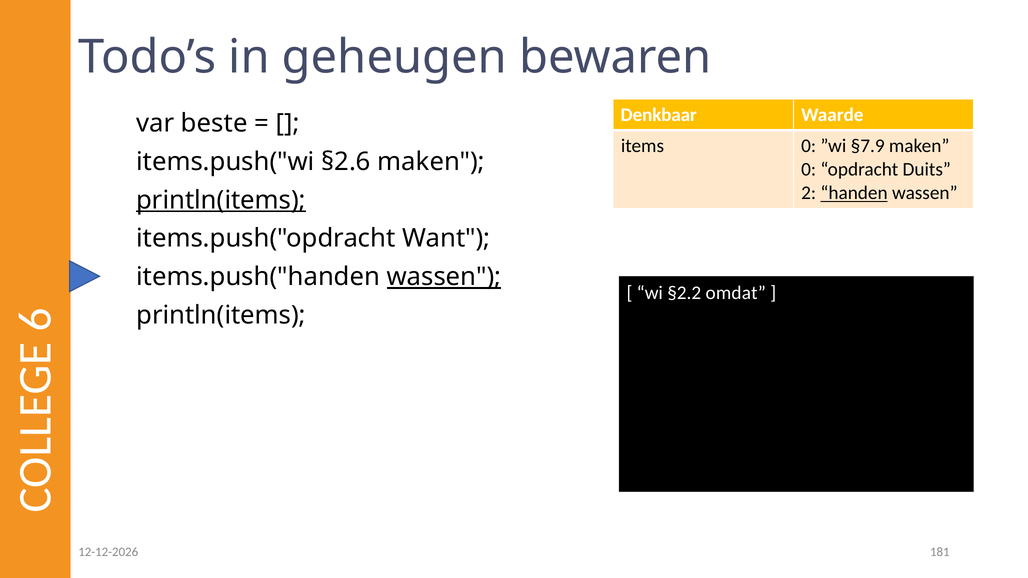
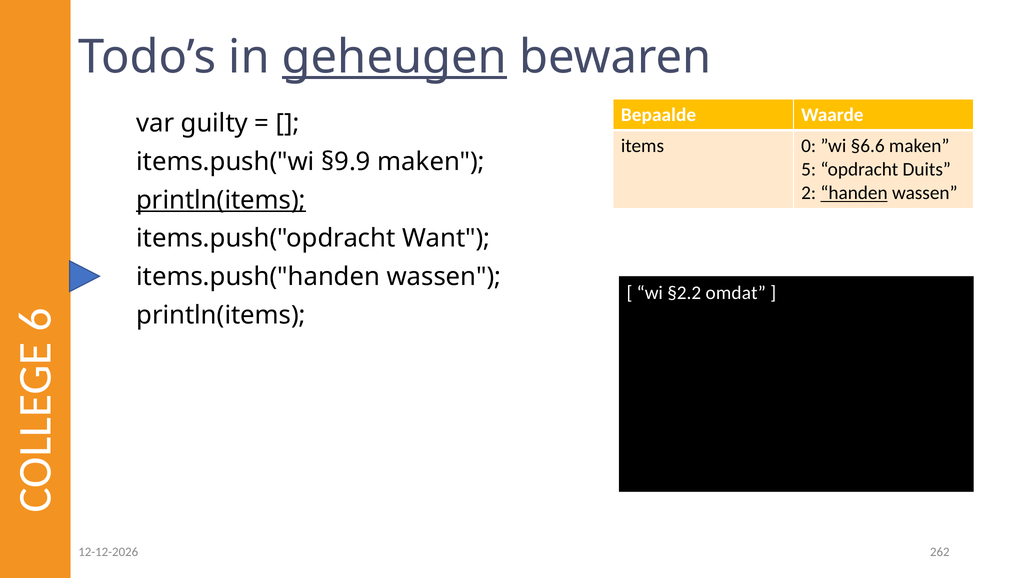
geheugen underline: none -> present (394, 57)
Denkbaar: Denkbaar -> Bepaalde (659, 115)
beste: beste -> guilty (214, 123)
§7.9: §7.9 -> §6.6 (868, 146)
§2.6: §2.6 -> §9.9 (346, 162)
0: 0 -> 5 (809, 170)
wassen underline: present -> none (444, 277)
181: 181 -> 262 (940, 552)
